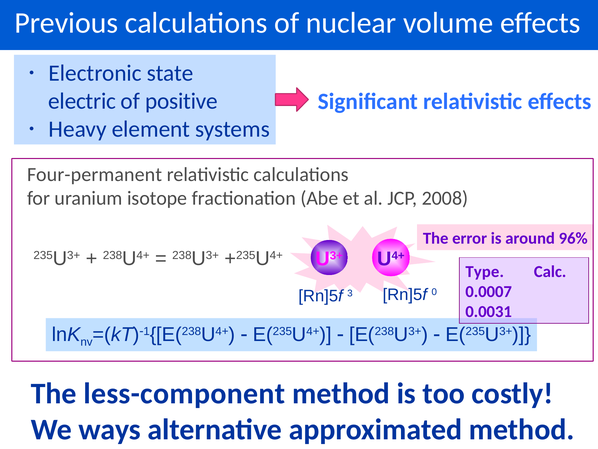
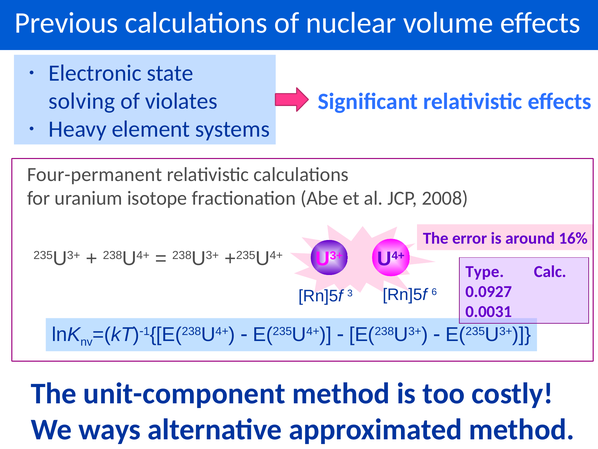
electric: electric -> solving (82, 101)
positive: positive -> violates (181, 101)
96%: 96% -> 16% (573, 238)
0.0007: 0.0007 -> 0.0927 (489, 291)
0: 0 -> 6 (434, 292)
less-component: less-component -> unit-component (184, 393)
